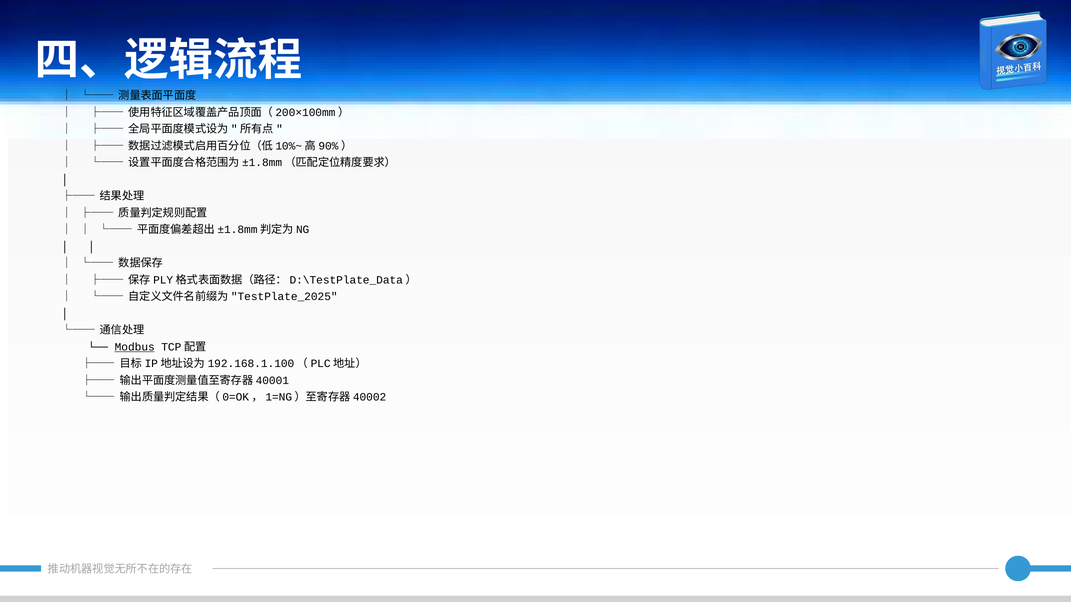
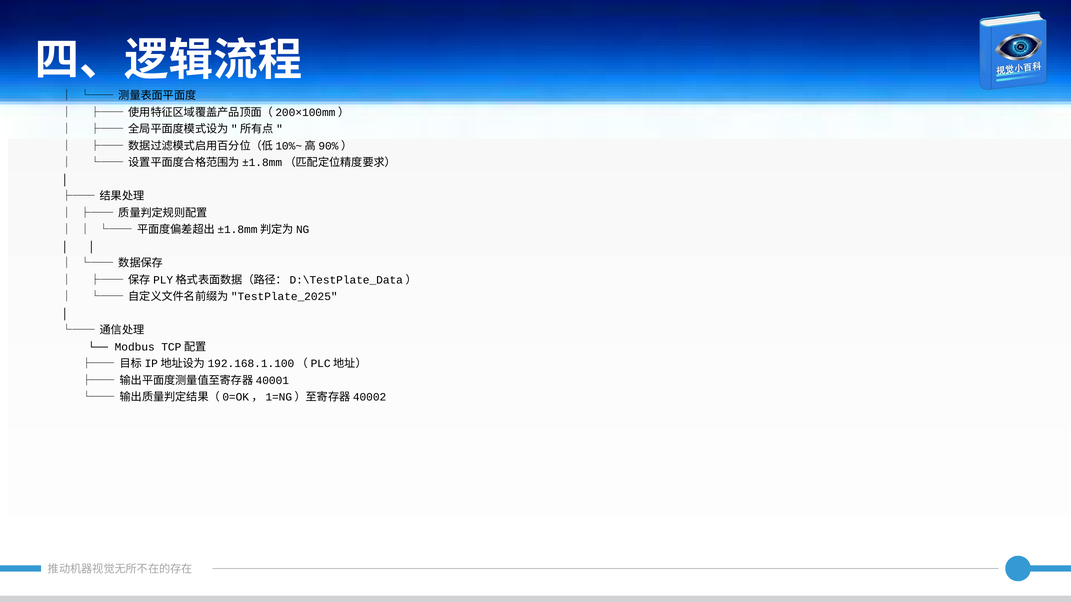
Modbus underline: present -> none (135, 347)
